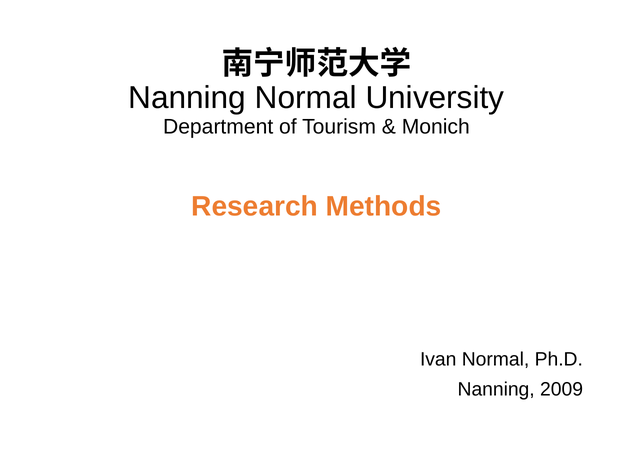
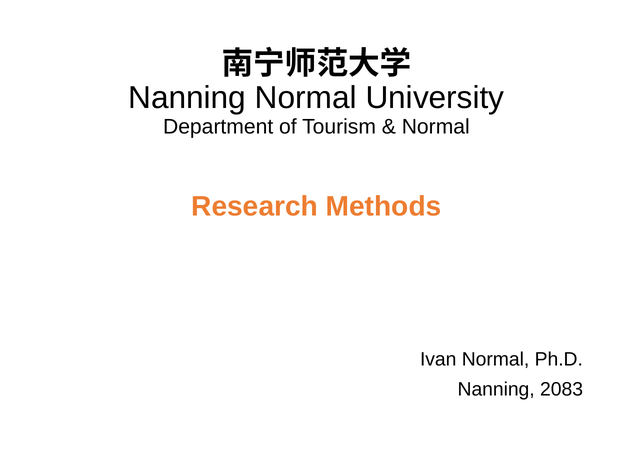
Monich: Monich -> Normal (436, 126)
2009: 2009 -> 2083 (562, 389)
